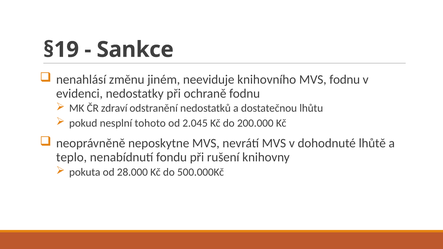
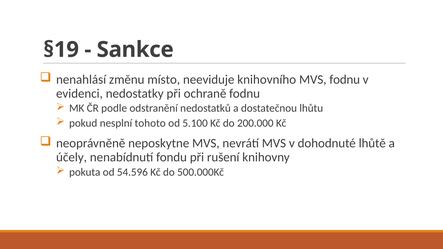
jiném: jiném -> místo (164, 80)
zdraví: zdraví -> podle (114, 108)
2.045: 2.045 -> 5.100 (195, 123)
teplo: teplo -> účely (72, 157)
28.000: 28.000 -> 54.596 (132, 172)
